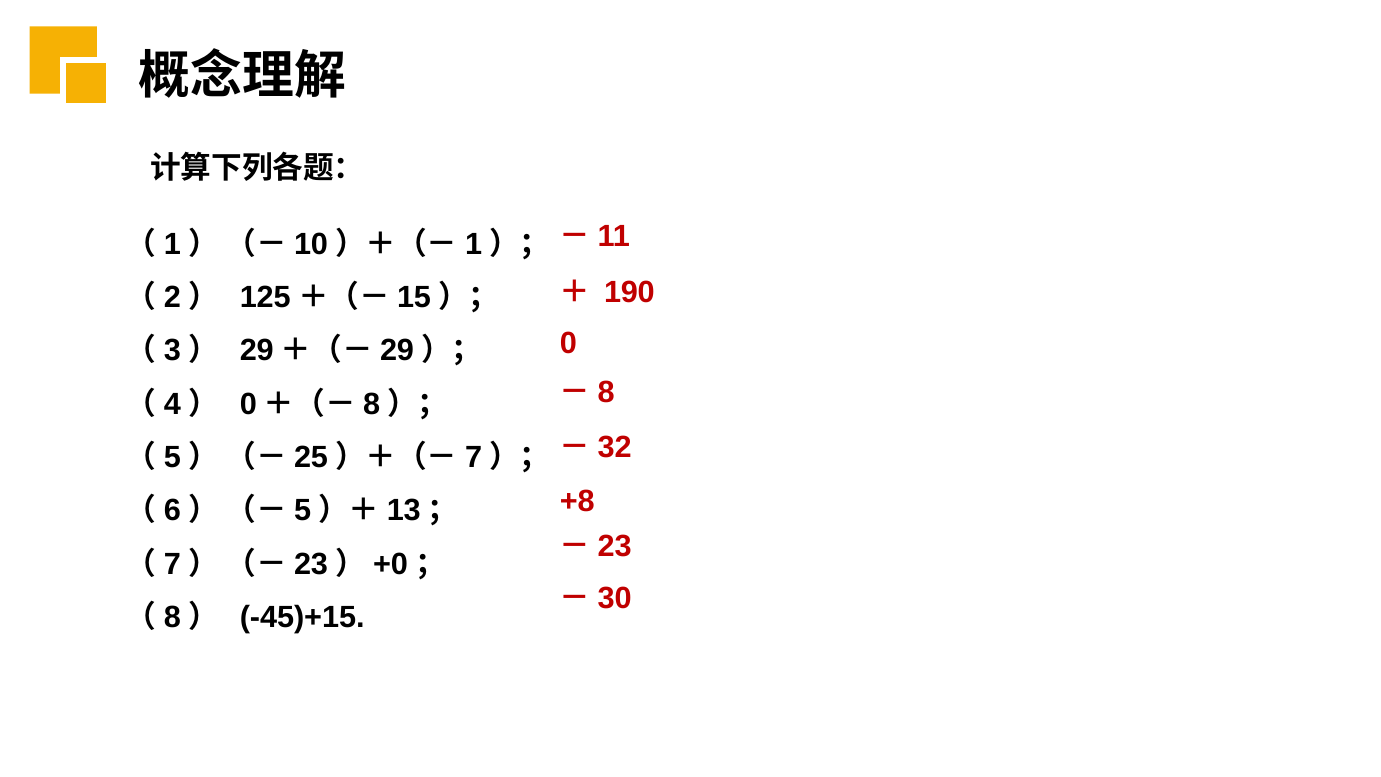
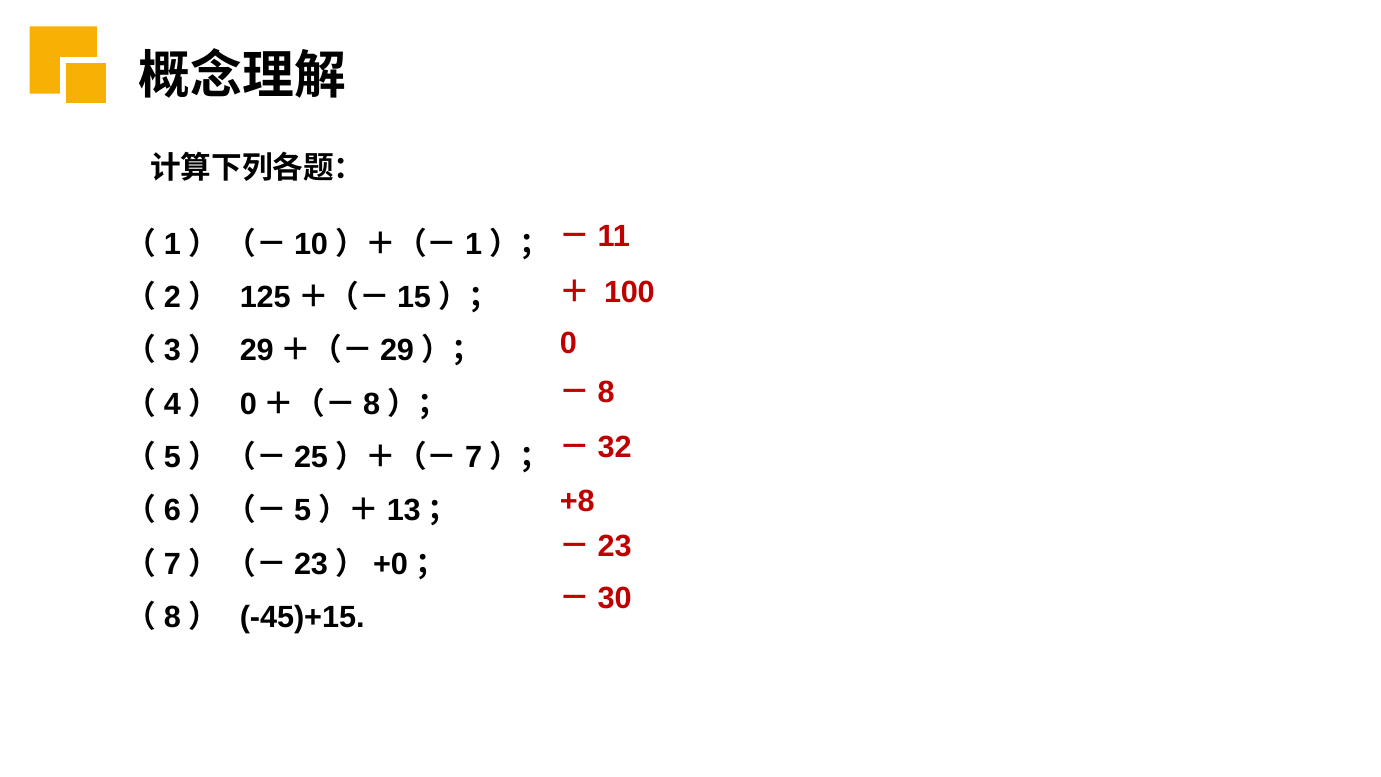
190: 190 -> 100 (629, 293)
